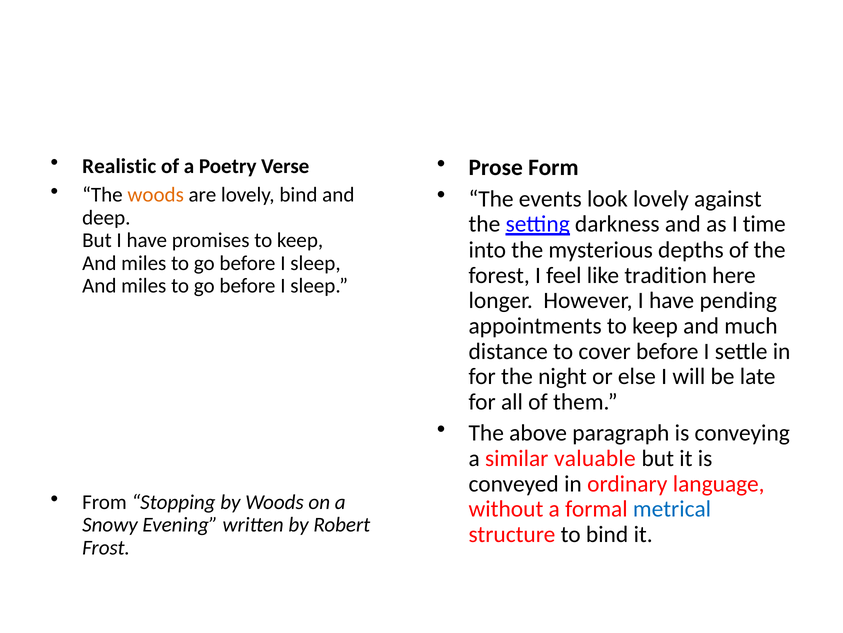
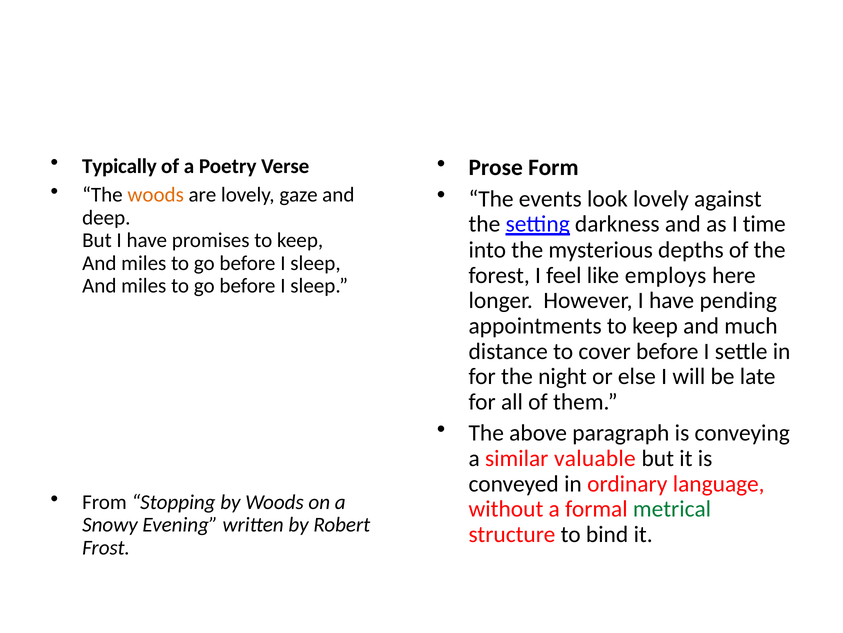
Realistic: Realistic -> Typically (119, 166)
lovely bind: bind -> gaze (299, 195)
tradition: tradition -> employs (666, 275)
metrical colour: blue -> green (672, 509)
